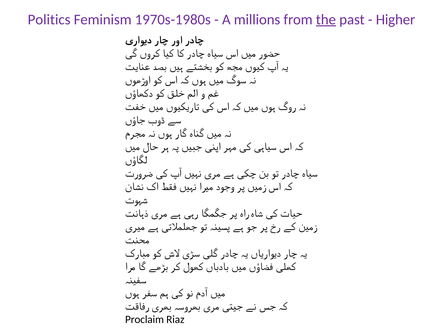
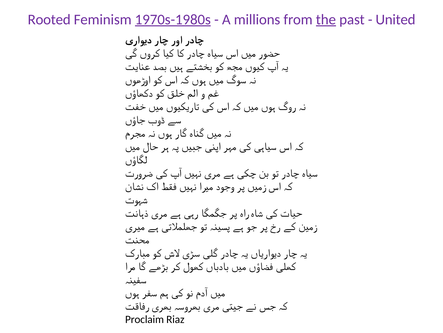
Politics: Politics -> Rooted (49, 19)
1970s-1980s underline: none -> present (173, 19)
Higher: Higher -> United (396, 19)
